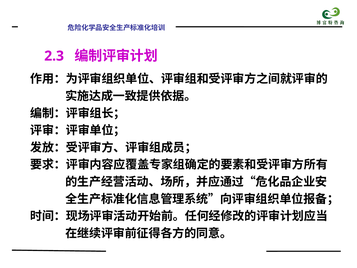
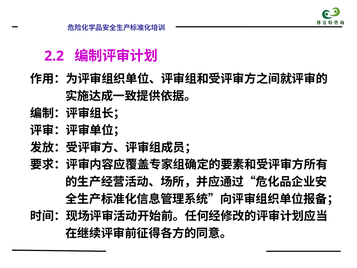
2.3: 2.3 -> 2.2 (54, 56)
